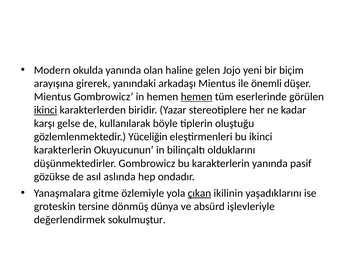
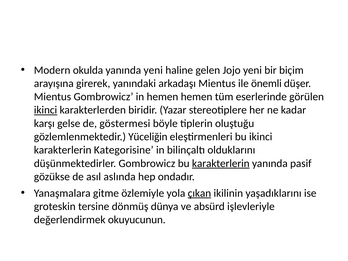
yanında olan: olan -> yeni (153, 70)
hemen underline: present -> none (197, 97)
kullanılarak: kullanılarak -> göstermesi (125, 123)
Okuyucunun: Okuyucunun -> Kategorisine (124, 150)
karakterlerin underline: none -> present (221, 163)
sokulmuştur: sokulmuştur -> okuyucunun (137, 220)
